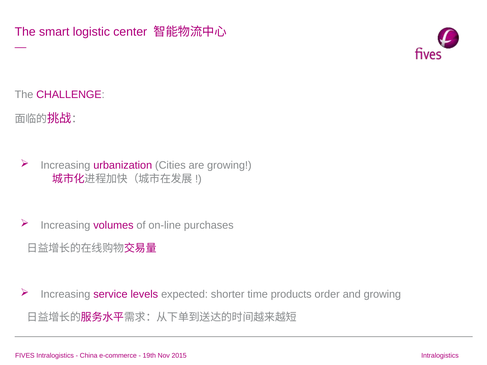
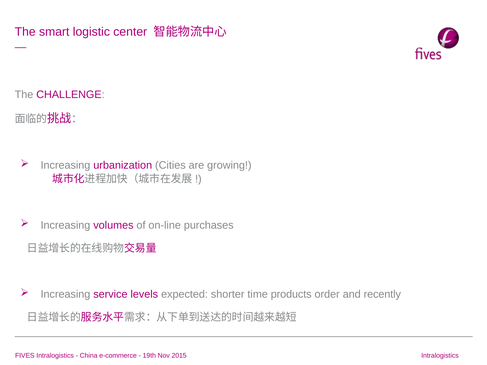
and growing: growing -> recently (382, 295)
